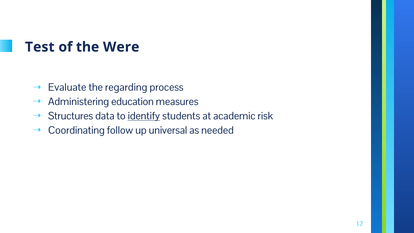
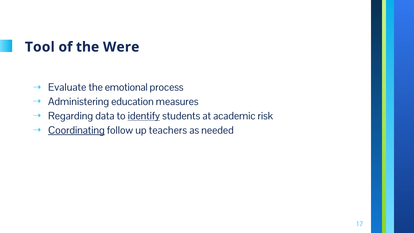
Test: Test -> Tool (40, 47)
regarding: regarding -> emotional (126, 87)
Structures: Structures -> Regarding (71, 116)
Coordinating underline: none -> present (76, 130)
universal: universal -> teachers (168, 130)
